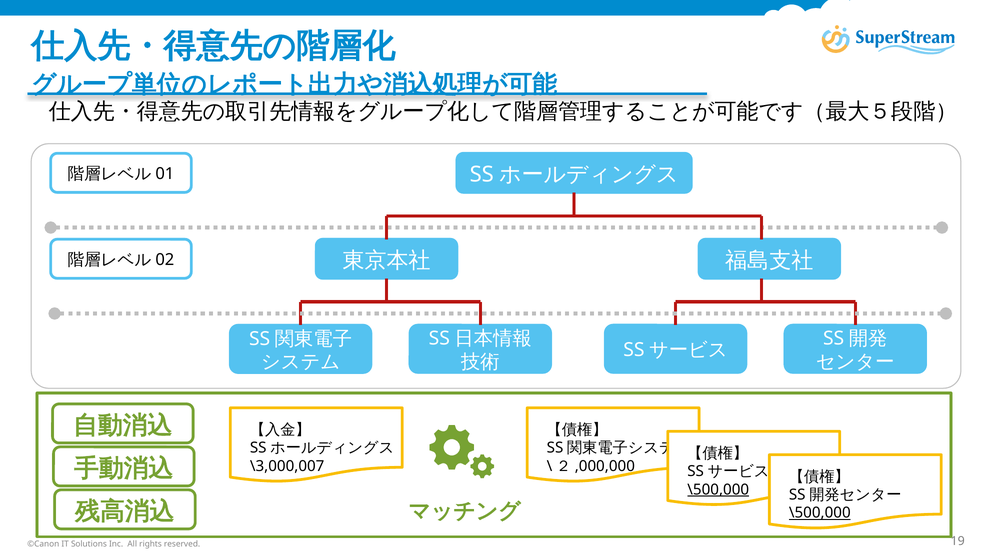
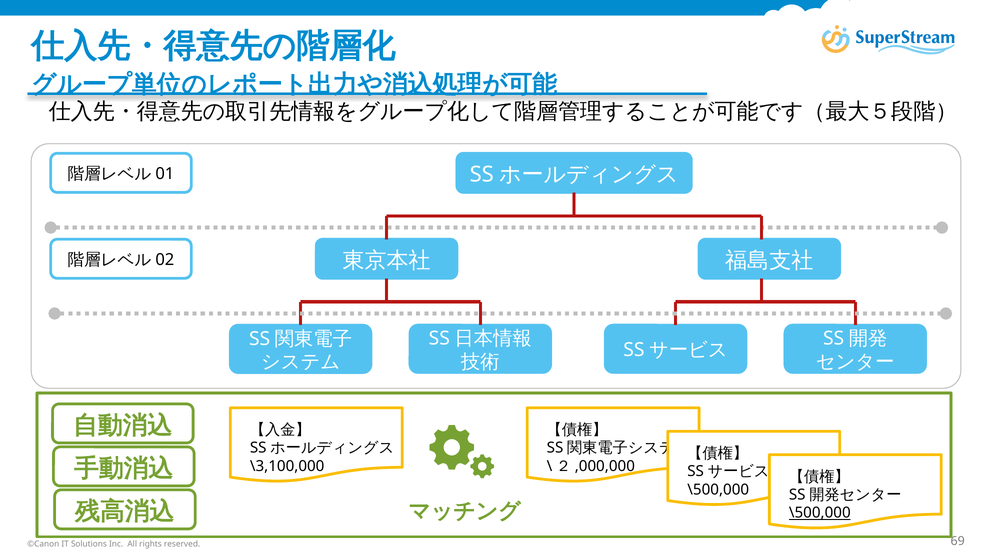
\3,000,007: \3,000,007 -> \3,100,000 (287, 466)
\500,000 underline: present -> none (718, 490)
19: 19 -> 69 (958, 541)
